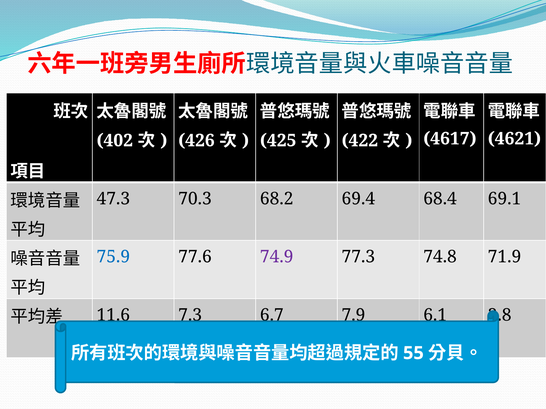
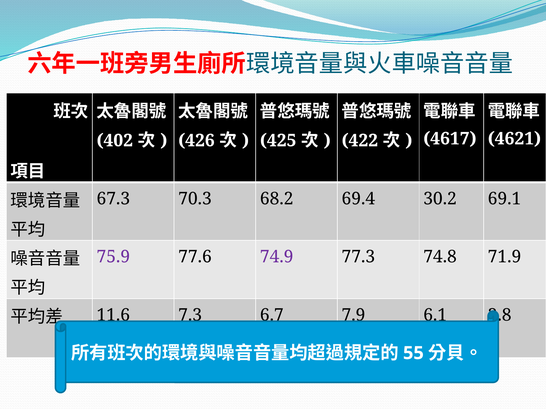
47.3: 47.3 -> 67.3 (113, 199)
68.4: 68.4 -> 30.2 (440, 199)
75.9 colour: blue -> purple (113, 257)
